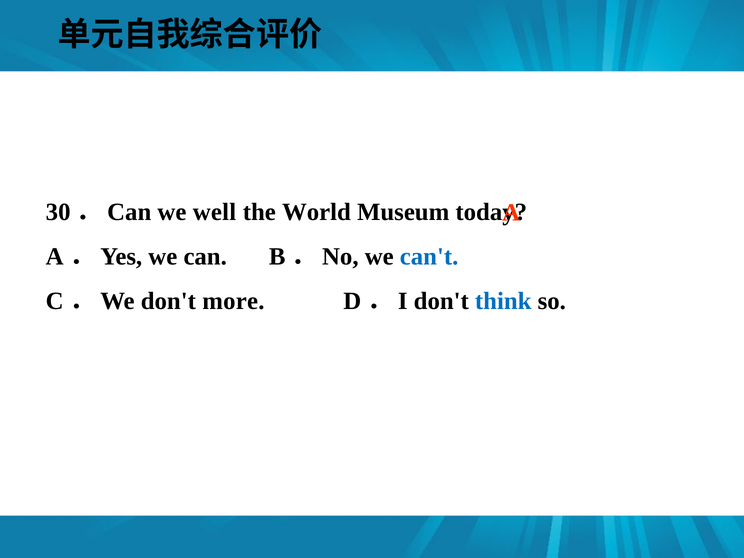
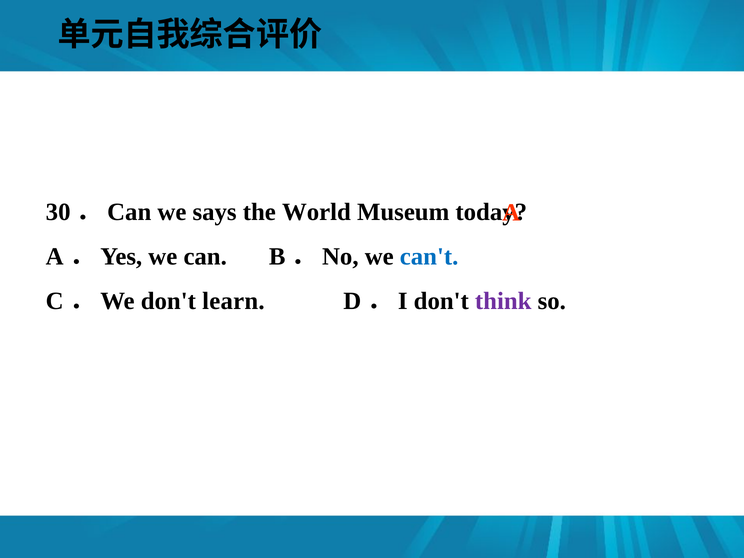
well: well -> says (215, 212)
more: more -> learn (233, 301)
think colour: blue -> purple (503, 301)
